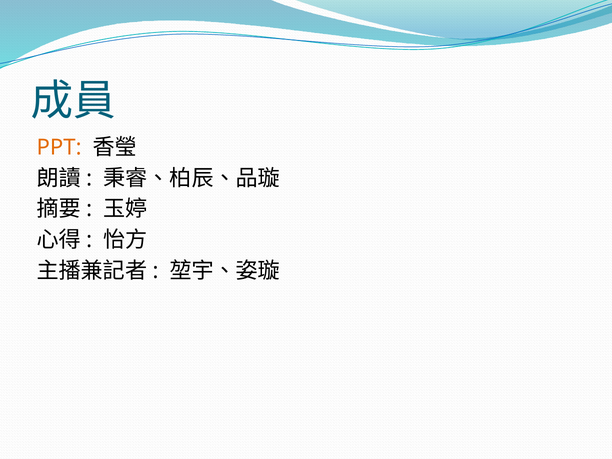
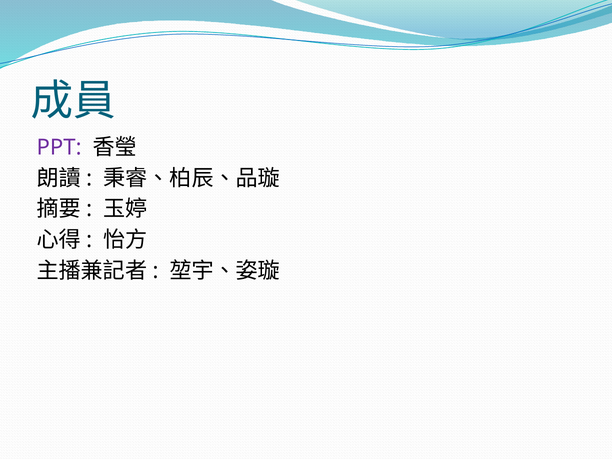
PPT colour: orange -> purple (59, 147)
